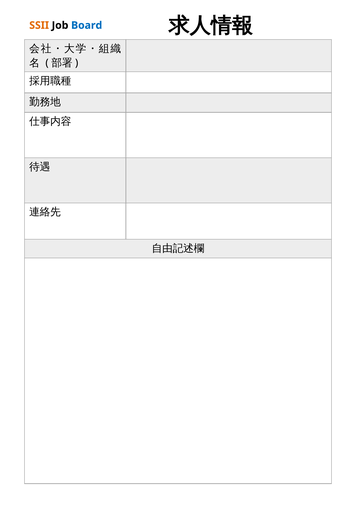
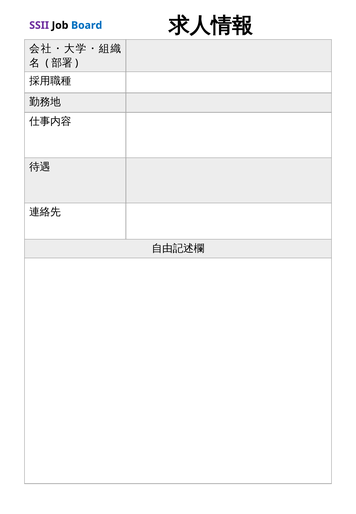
SSII colour: orange -> purple (39, 25)
